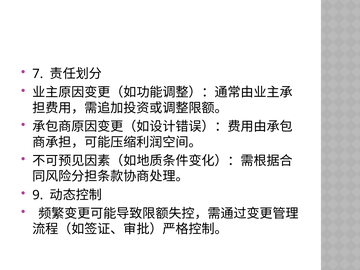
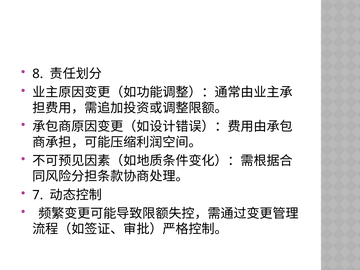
7: 7 -> 8 (38, 74)
9: 9 -> 7 (38, 195)
